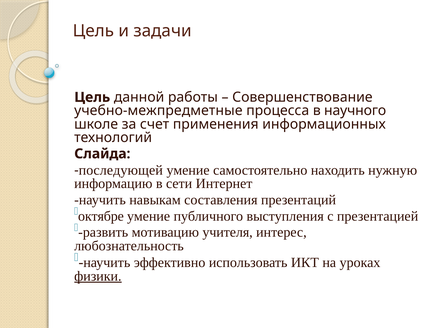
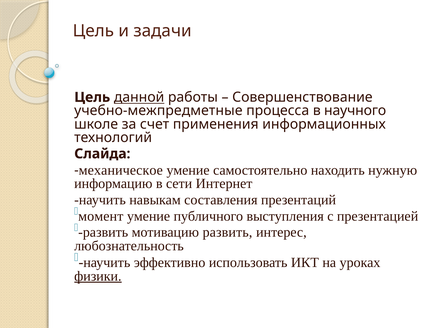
данной underline: none -> present (139, 97)
последующей: последующей -> механическое (121, 170)
октябре: октябре -> момент (101, 216)
мотивацию учителя: учителя -> развить (227, 233)
